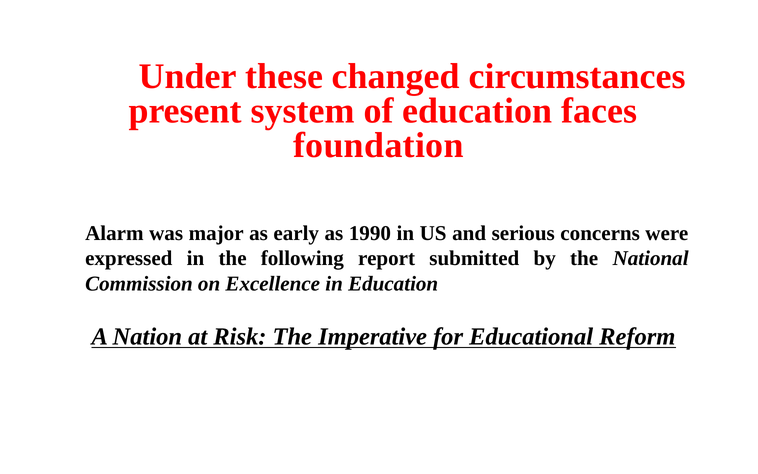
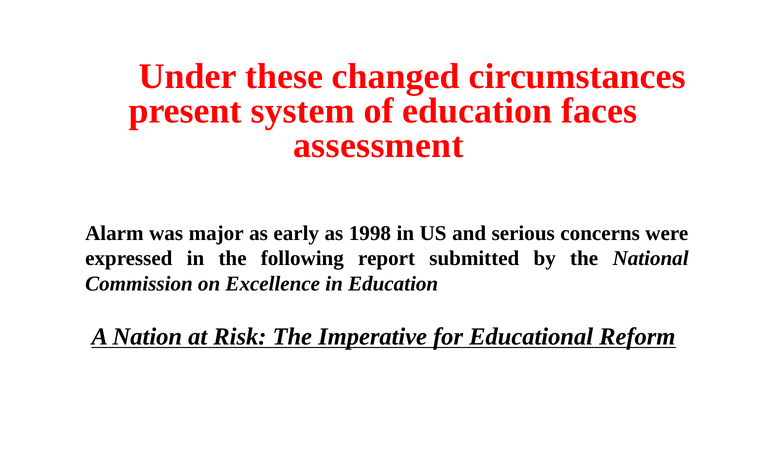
foundation: foundation -> assessment (378, 145)
1990: 1990 -> 1998 (370, 233)
